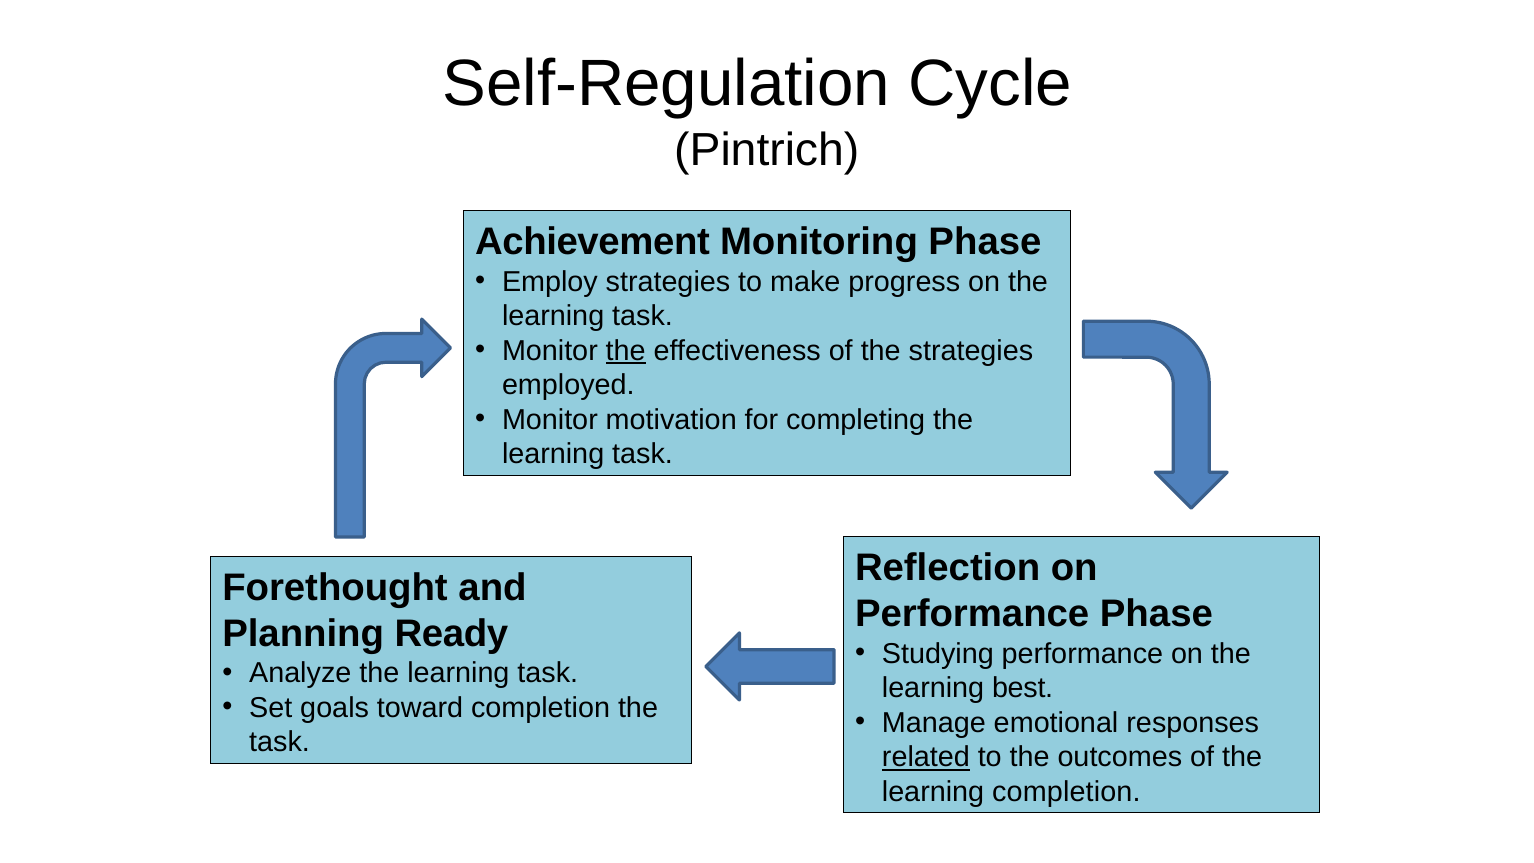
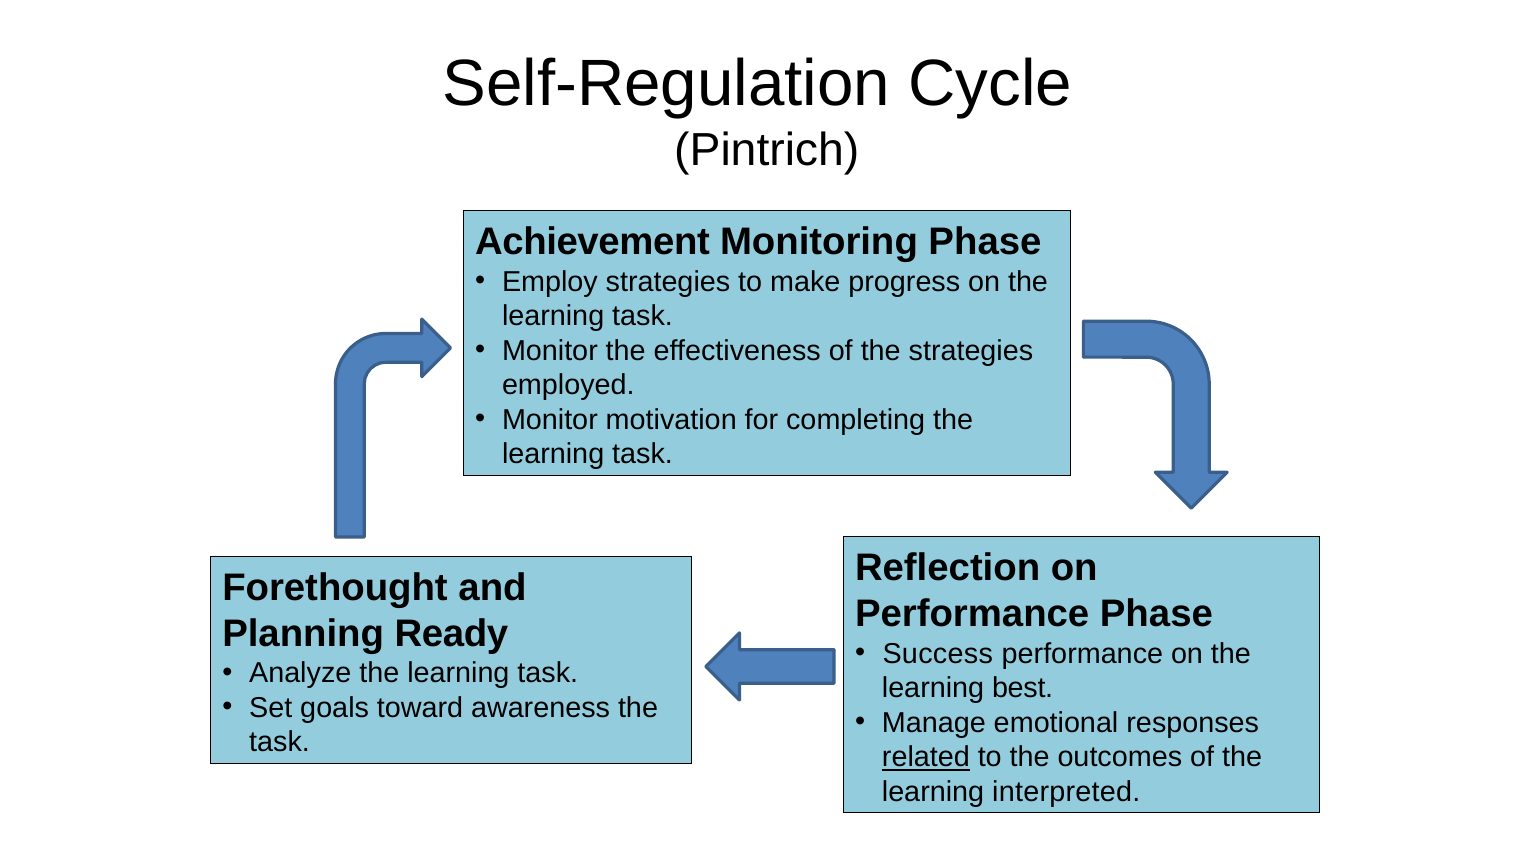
the underline: present -> none (626, 351)
Studying: Studying -> Success (938, 654)
toward completion: completion -> awareness (541, 708)
learning completion: completion -> interpreted (1066, 792)
